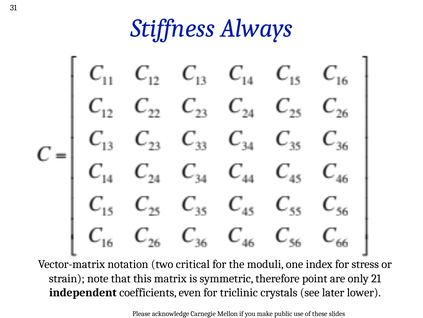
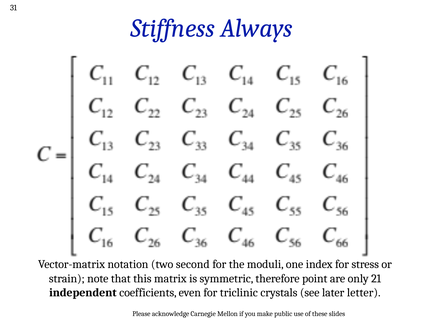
critical: critical -> second (193, 264)
lower: lower -> letter (364, 292)
